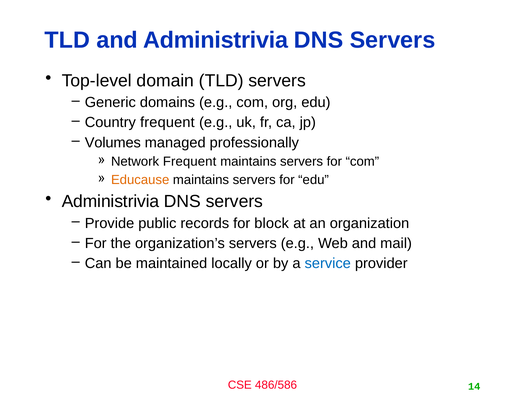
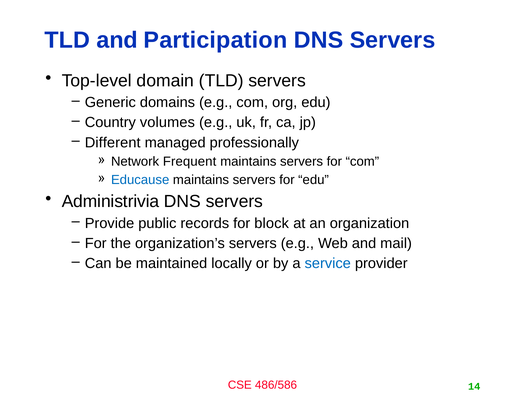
and Administrivia: Administrivia -> Participation (215, 40)
Country frequent: frequent -> volumes (167, 122)
Volumes: Volumes -> Different (113, 143)
Educause colour: orange -> blue (140, 180)
